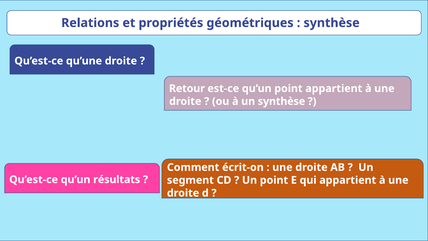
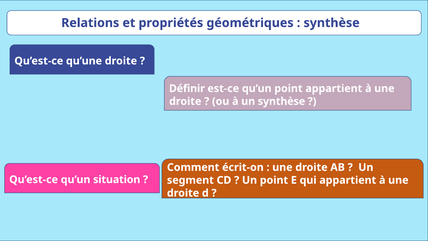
Retour: Retour -> Définir (187, 88)
résultats: résultats -> situation (117, 179)
